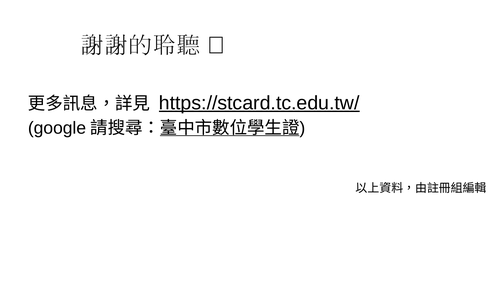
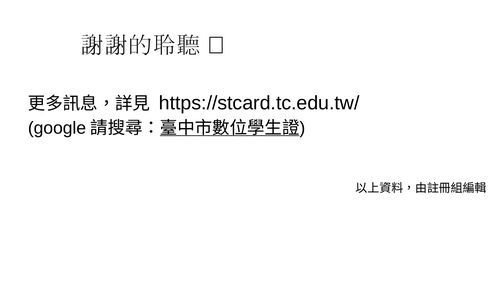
https://stcard.tc.edu.tw/ underline: present -> none (259, 103)
